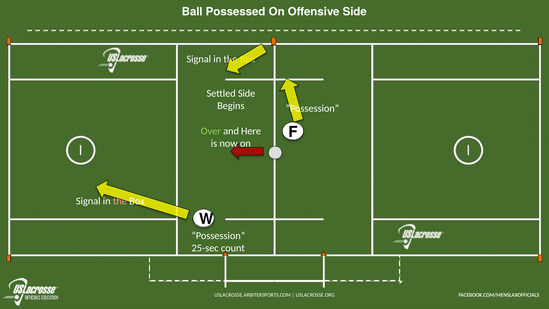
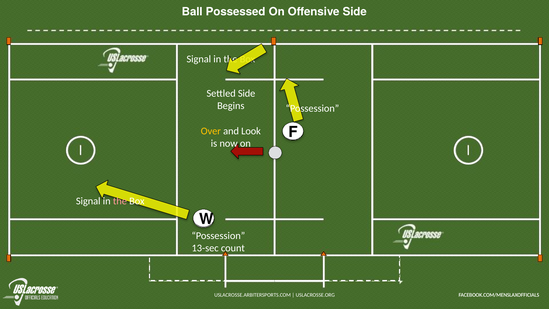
Over colour: light green -> yellow (211, 131)
Here: Here -> Look (251, 131)
25-sec: 25-sec -> 13-sec (205, 248)
